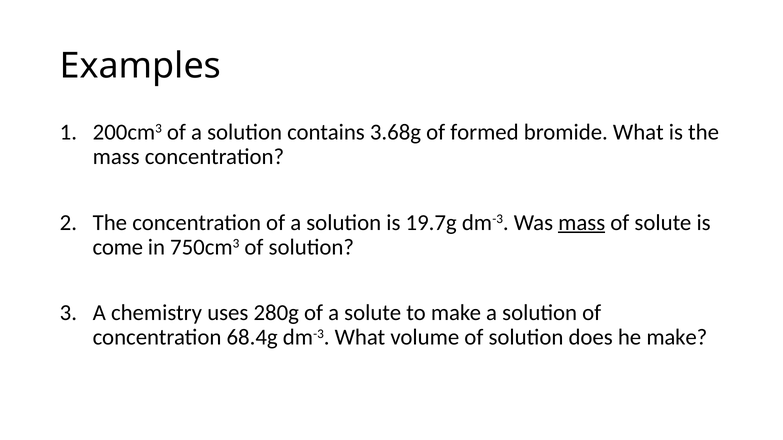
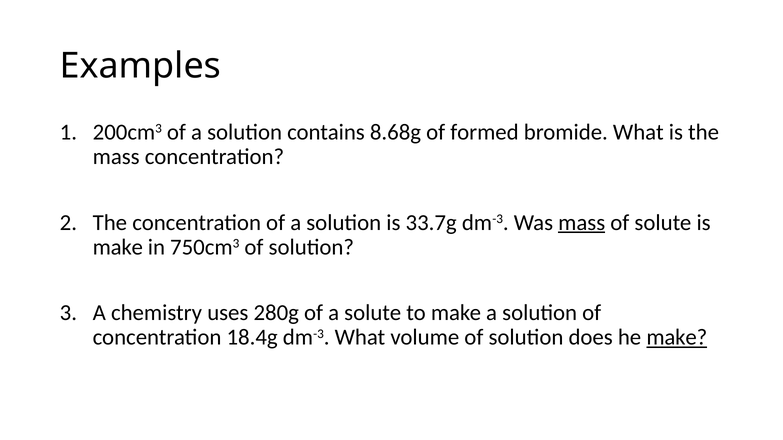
3.68g: 3.68g -> 8.68g (395, 132)
19.7g: 19.7g -> 33.7g (431, 223)
come: come -> make (118, 247)
68.4g: 68.4g -> 18.4g (252, 338)
make underline: none -> present (677, 338)
